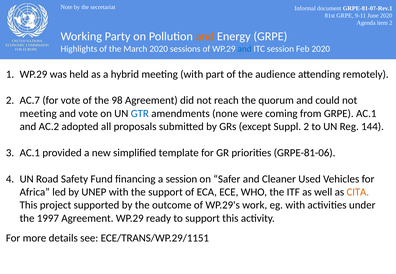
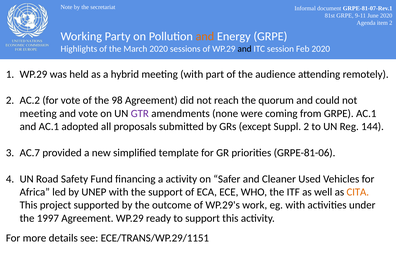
and colour: blue -> black (244, 49)
AC.7: AC.7 -> AC.2 (30, 100)
GTR colour: blue -> purple (140, 114)
and AC.2: AC.2 -> AC.1 (49, 127)
AC.1: AC.1 -> AC.7 (30, 153)
a session: session -> activity (181, 179)
